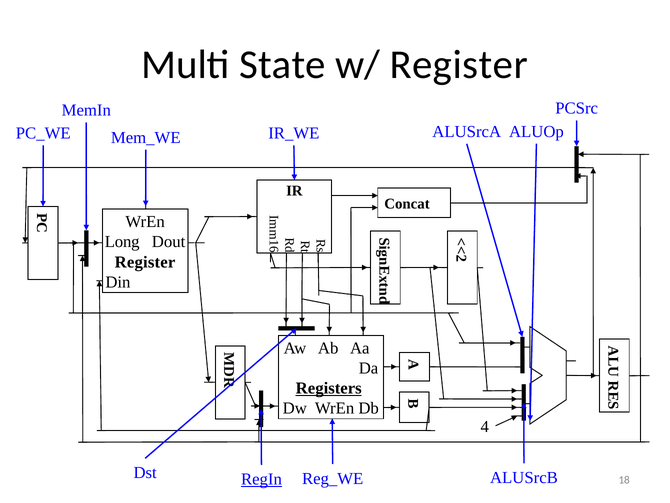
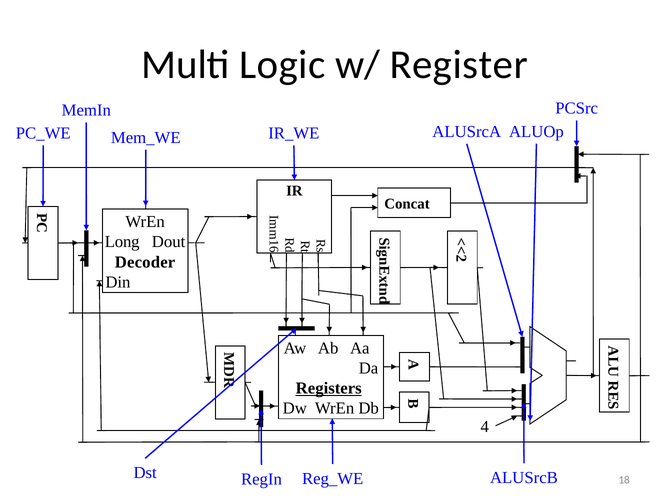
State: State -> Logic (282, 65)
Register: Register -> Decoder (145, 262)
RegIn underline: present -> none (261, 479)
